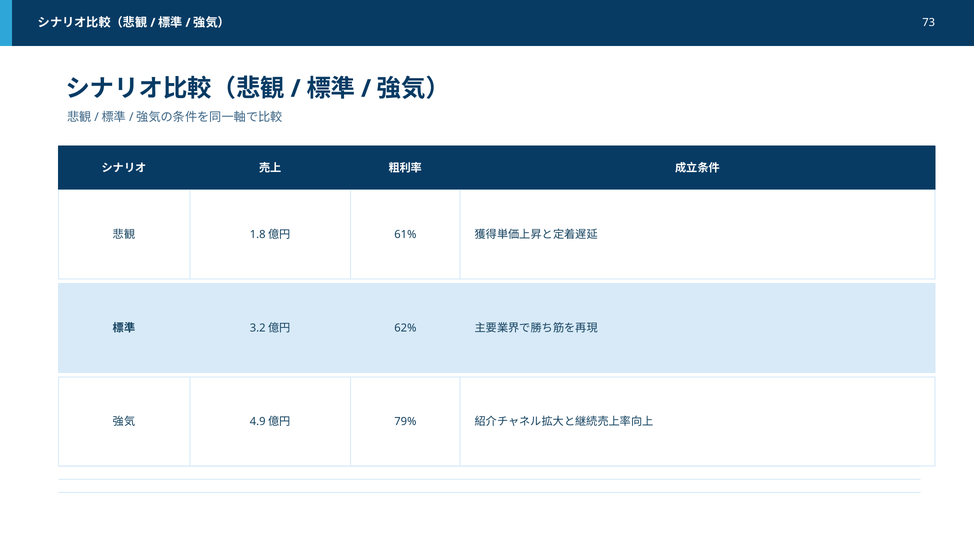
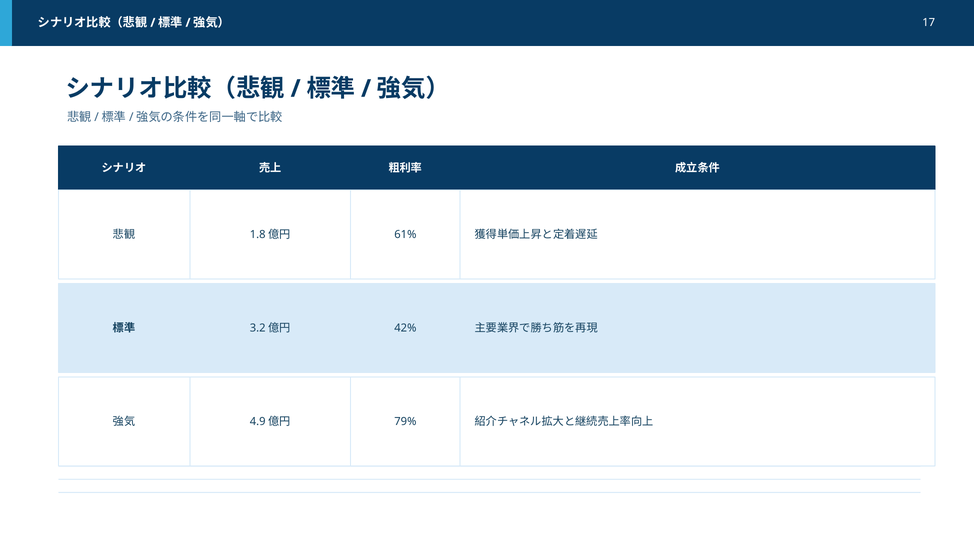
73: 73 -> 17 (929, 23)
62%: 62% -> 42% (405, 328)
